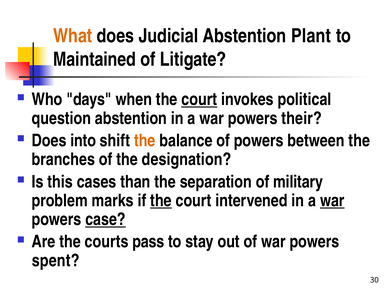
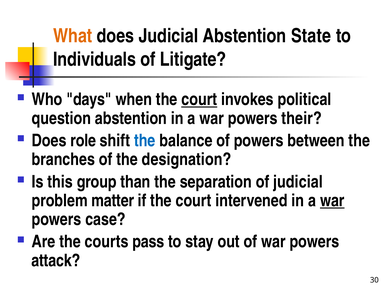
Plant: Plant -> State (311, 36)
Maintained: Maintained -> Individuals (95, 59)
into: into -> role (83, 140)
the colour: orange -> blue (145, 140)
cases: cases -> group (97, 181)
of military: military -> judicial (298, 181)
marks: marks -> matter (113, 200)
the underline: present -> none (161, 200)
case underline: present -> none (105, 219)
spent: spent -> attack (56, 260)
